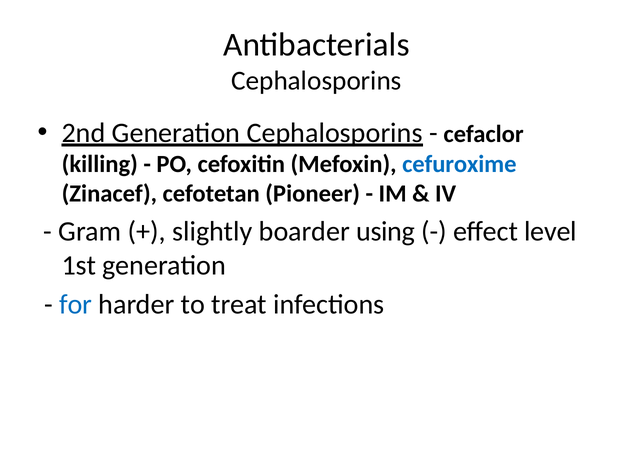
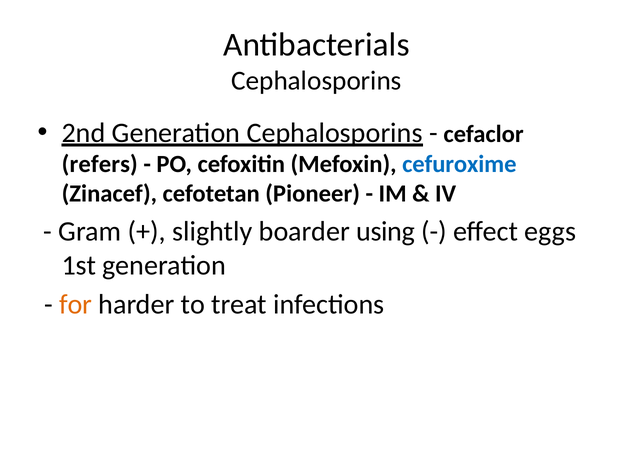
killing: killing -> refers (100, 164)
level: level -> eggs (550, 231)
for colour: blue -> orange (76, 304)
